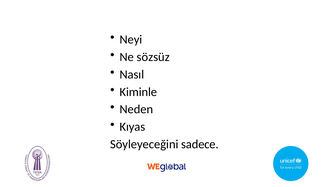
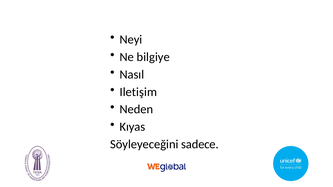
sözsüz: sözsüz -> bilgiye (153, 57)
Kiminle: Kiminle -> Iletişim (138, 92)
